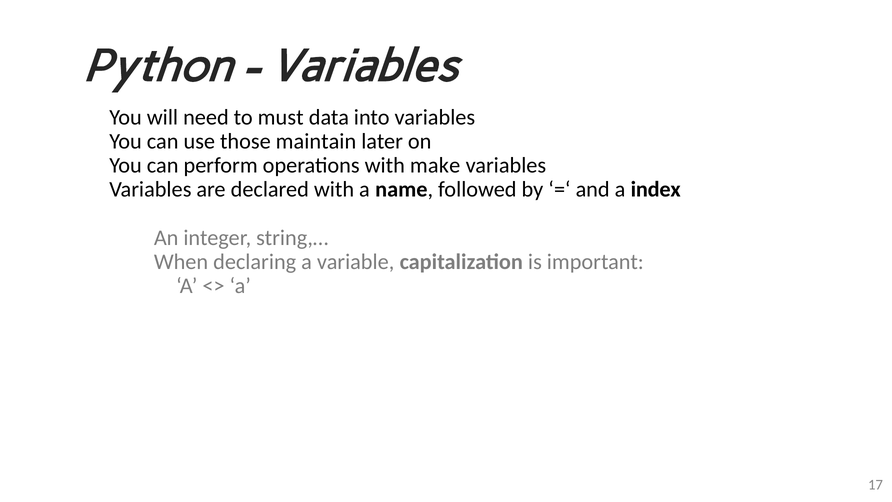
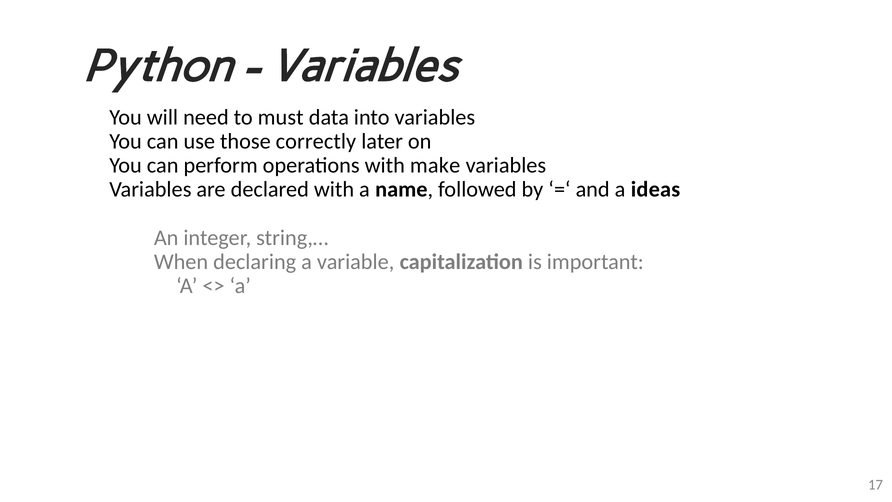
maintain: maintain -> correctly (316, 141)
index: index -> ideas (655, 190)
